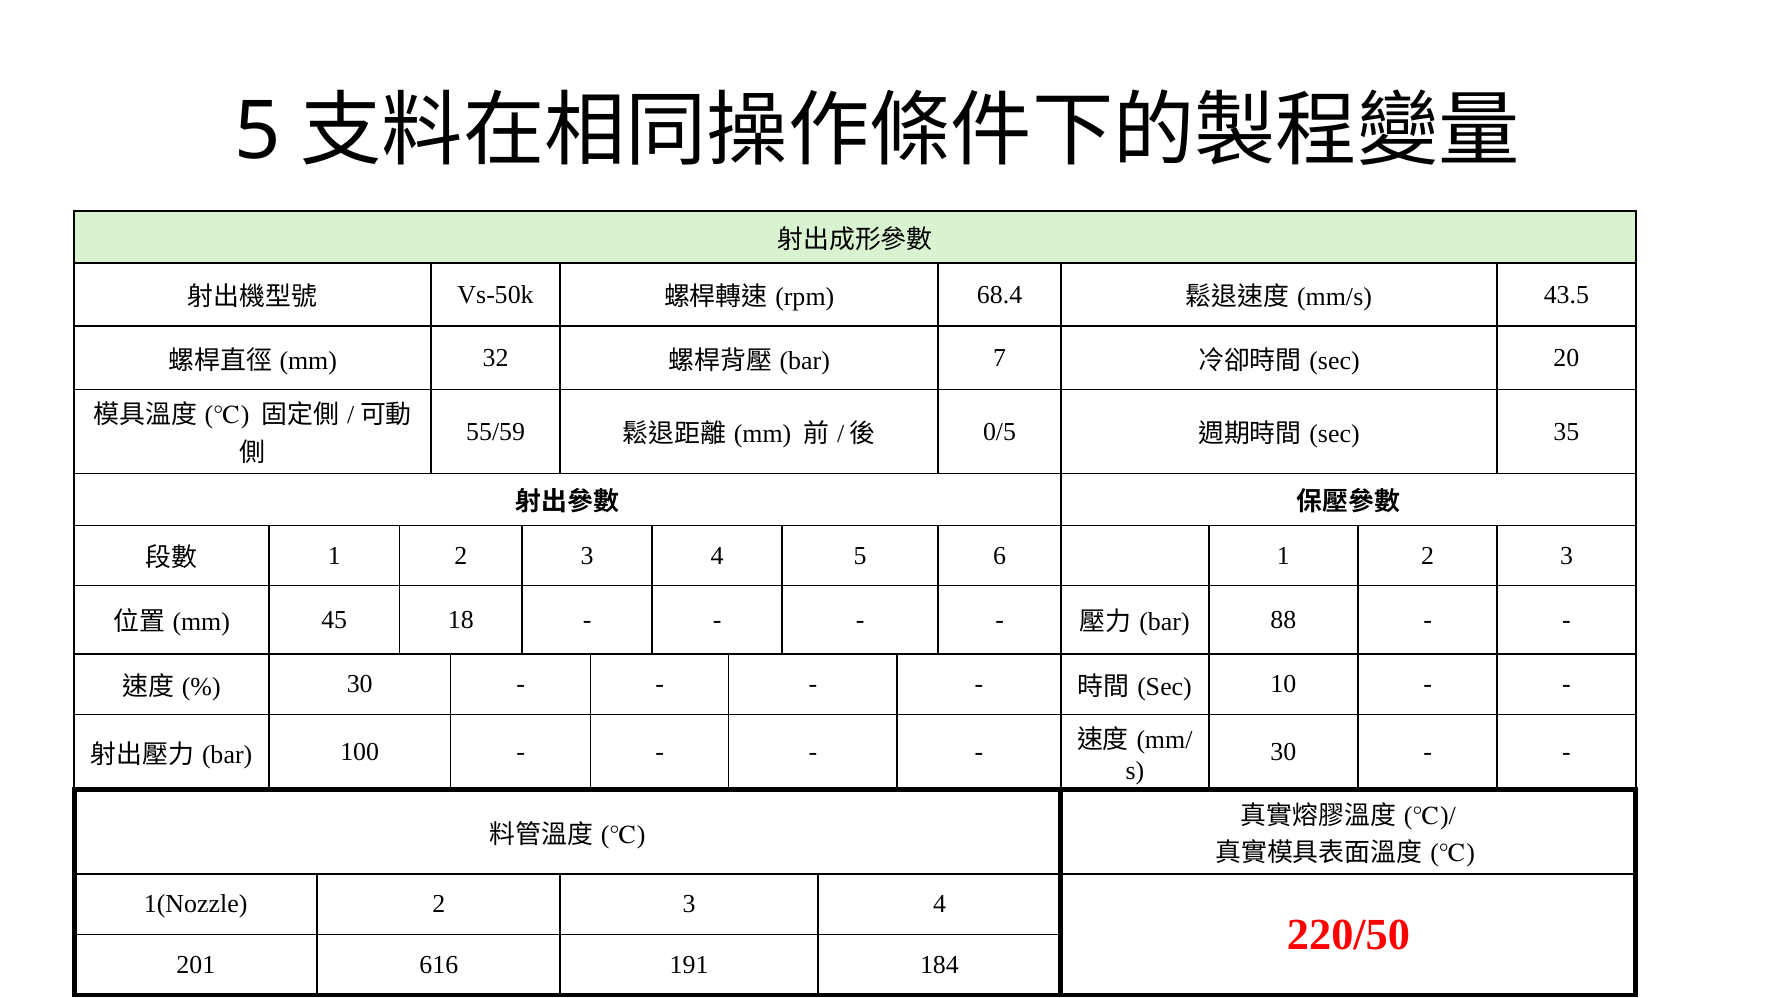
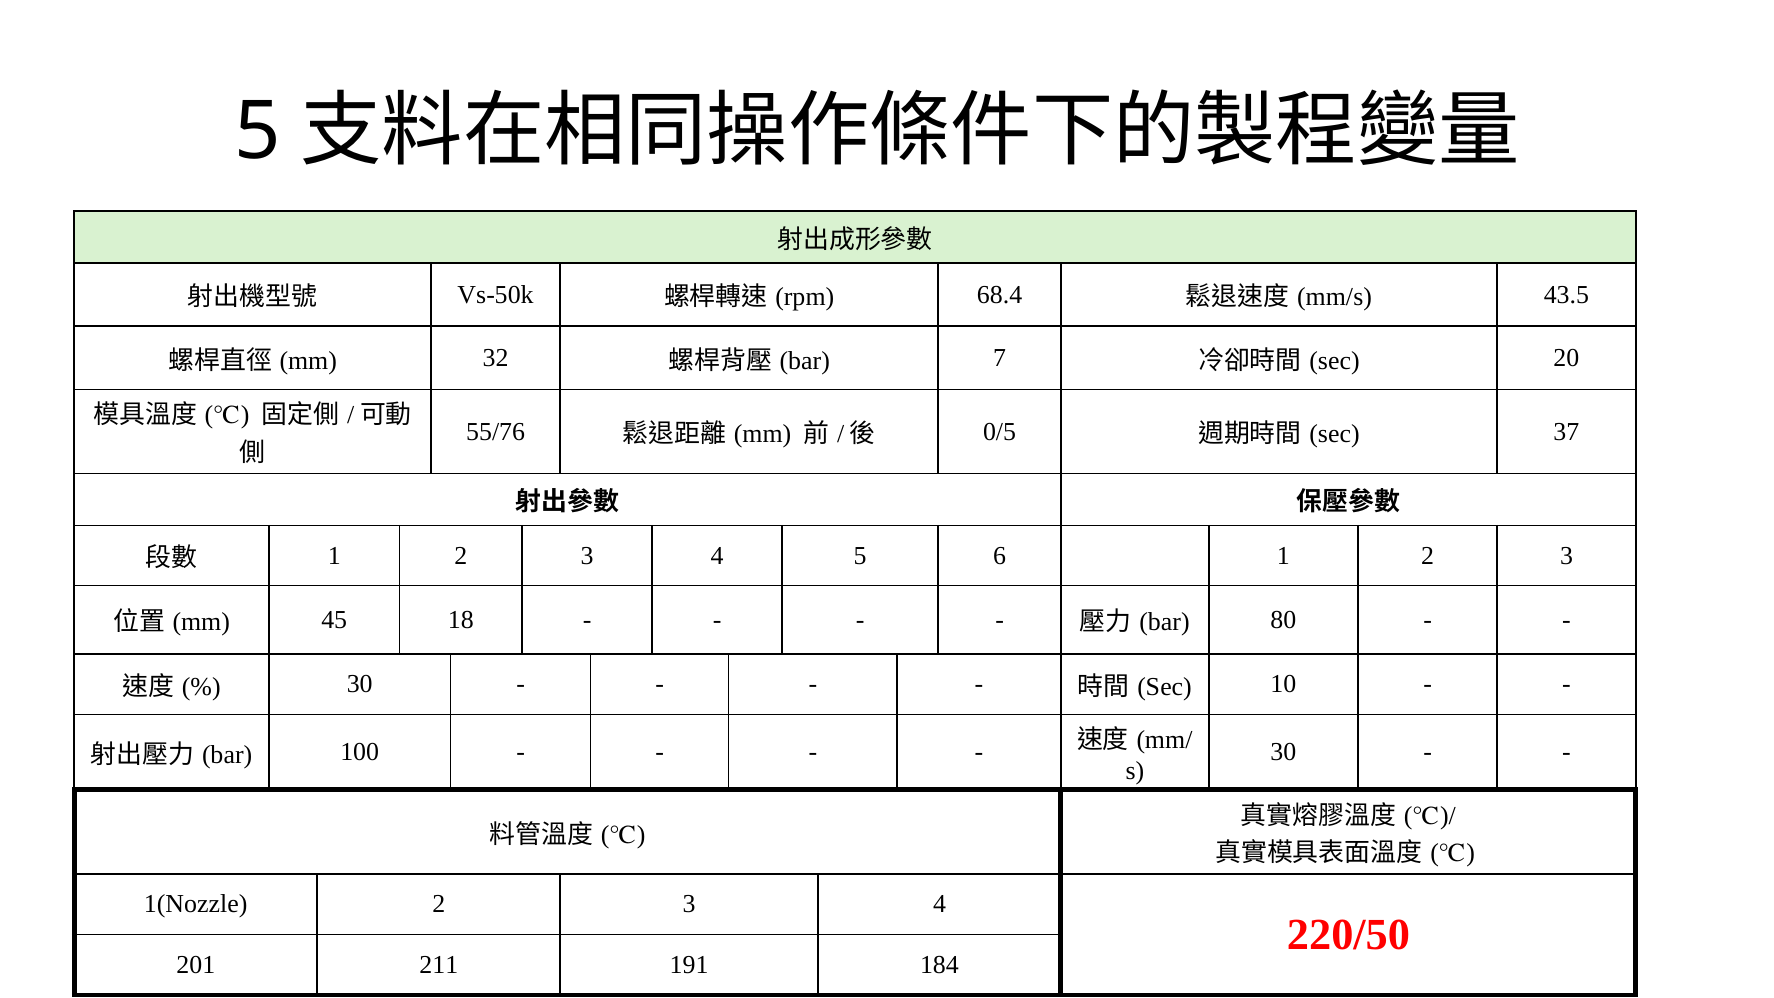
55/59: 55/59 -> 55/76 (496, 432)
35: 35 -> 37 (1566, 432)
88: 88 -> 80 (1283, 620)
616: 616 -> 211 (439, 965)
